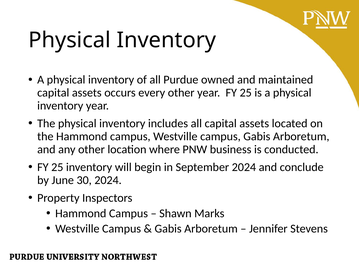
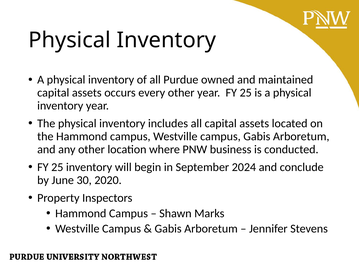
30 2024: 2024 -> 2020 (108, 180)
